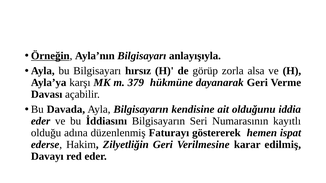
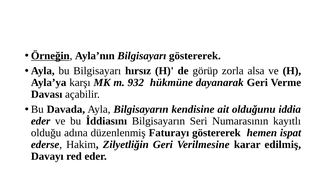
Bilgisayarı anlayışıyla: anlayışıyla -> göstererek (195, 56)
379: 379 -> 932 (136, 83)
